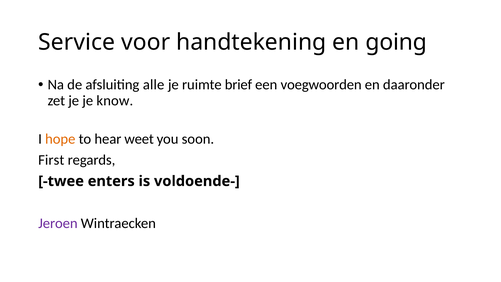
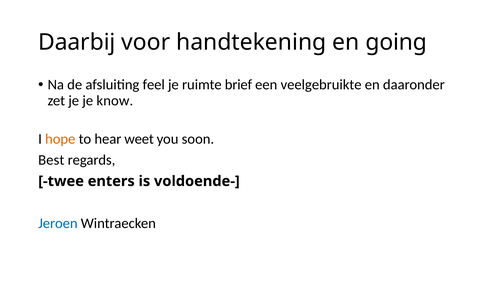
Service: Service -> Daarbij (77, 42)
alle: alle -> feel (154, 85)
voegwoorden: voegwoorden -> veelgebruikte (321, 85)
First: First -> Best (51, 160)
Jeroen colour: purple -> blue (58, 223)
